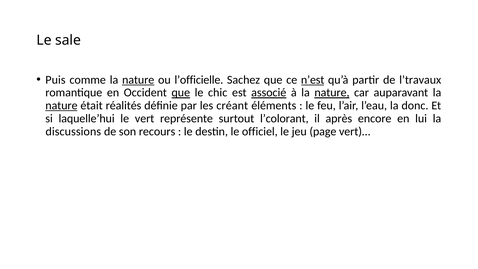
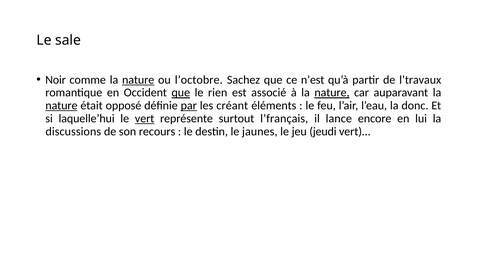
Puis: Puis -> Noir (56, 80)
l’officielle: l’officielle -> l’octobre (199, 80)
n’est underline: present -> none (313, 80)
chic: chic -> rien (218, 93)
associé underline: present -> none (269, 93)
réalités: réalités -> opposé (124, 106)
par underline: none -> present (189, 106)
vert underline: none -> present (145, 118)
l’colorant: l’colorant -> l’français (284, 118)
après: après -> lance (339, 118)
officiel: officiel -> jaunes (260, 131)
page: page -> jeudi (323, 131)
